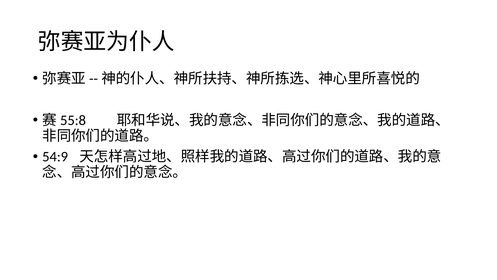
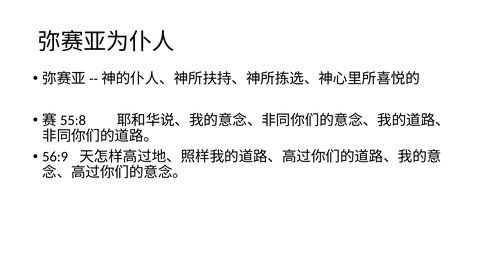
54:9: 54:9 -> 56:9 (55, 157)
